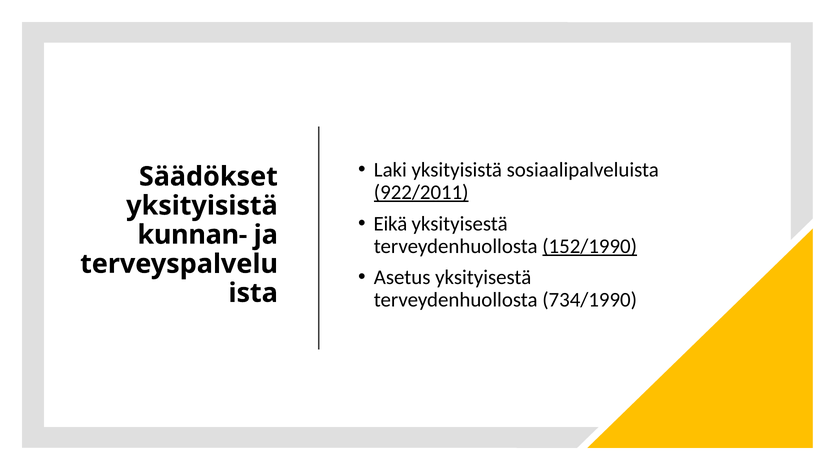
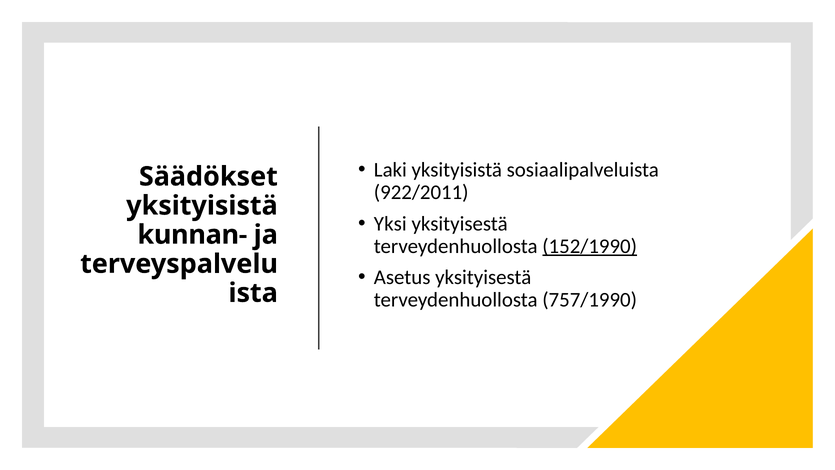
922/2011 underline: present -> none (421, 192)
Eikä: Eikä -> Yksi (390, 223)
734/1990: 734/1990 -> 757/1990 (590, 300)
